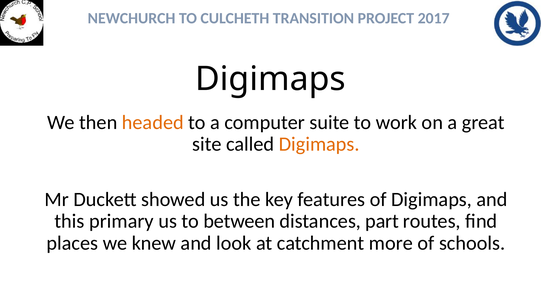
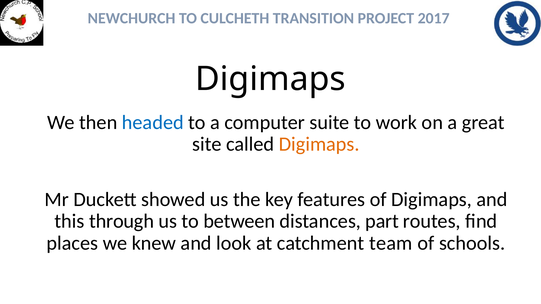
headed colour: orange -> blue (153, 123)
primary: primary -> through (122, 221)
more: more -> team (391, 243)
